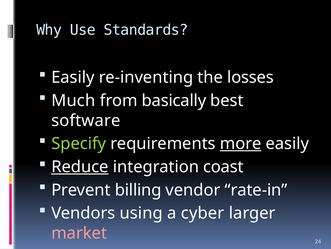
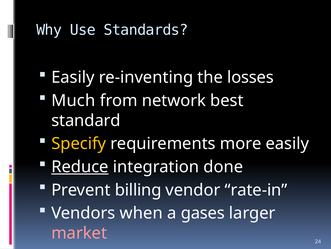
basically: basically -> network (174, 100)
software: software -> standard (86, 120)
Specify colour: light green -> yellow (79, 143)
more underline: present -> none (241, 143)
coast: coast -> done (223, 166)
using: using -> when (141, 213)
cyber: cyber -> gases (203, 213)
